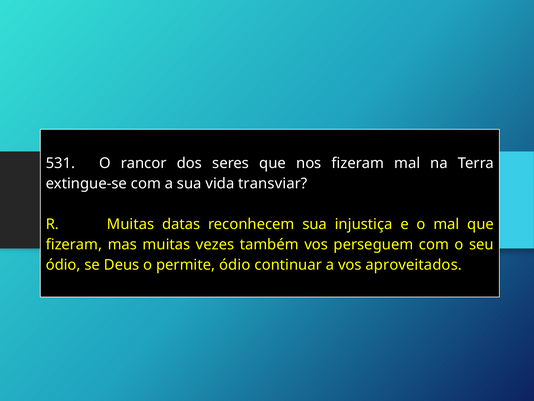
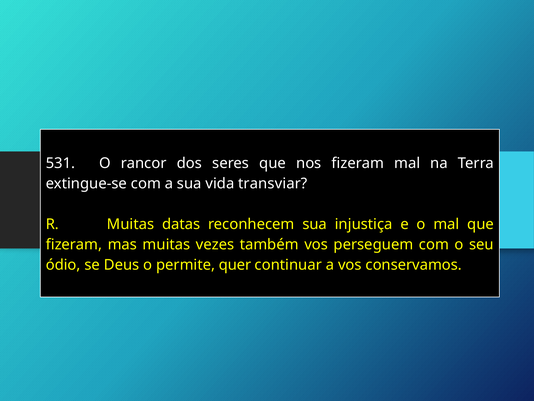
permite ódio: ódio -> quer (235, 264)
aproveitados: aproveitados -> conservamos (414, 264)
